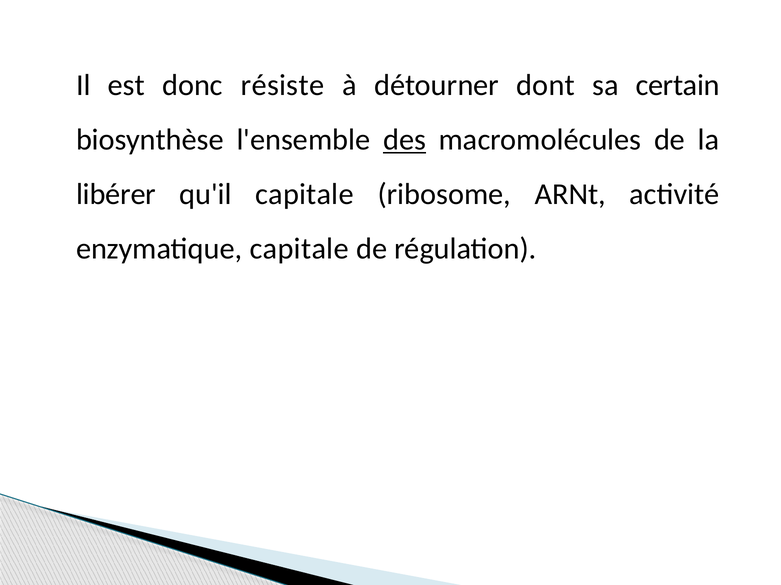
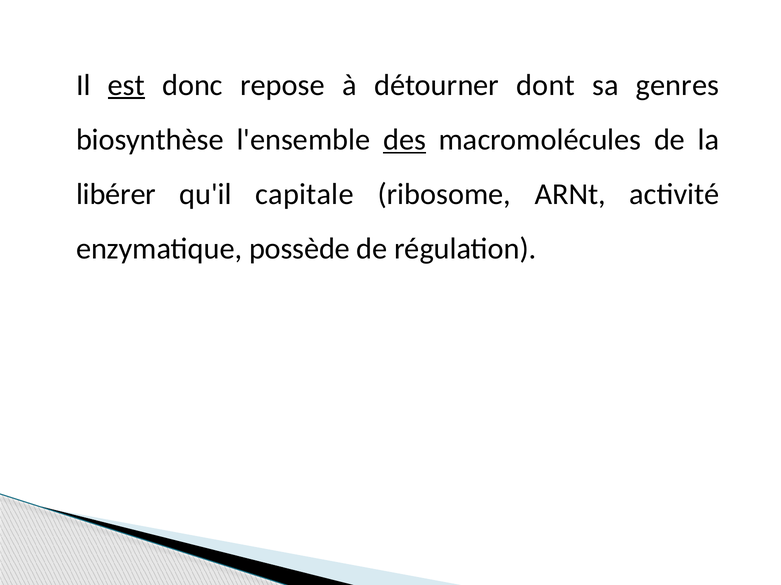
est underline: none -> present (126, 85)
résiste: résiste -> repose (283, 85)
certain: certain -> genres (678, 85)
enzymatique capitale: capitale -> possède (299, 249)
